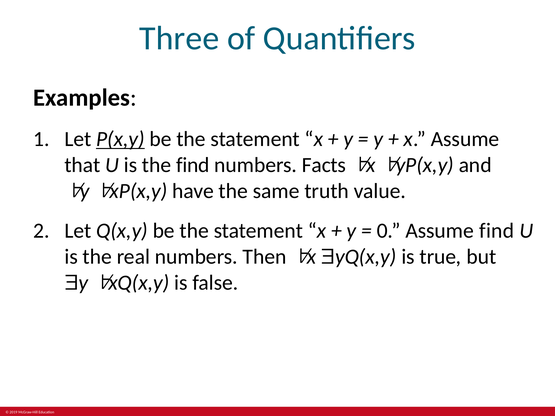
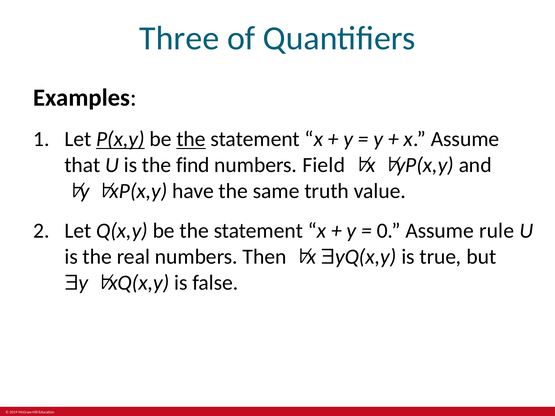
the underline: none -> present (191, 139)
Facts: Facts -> Field (324, 165)
Assume find: find -> rule (497, 231)
